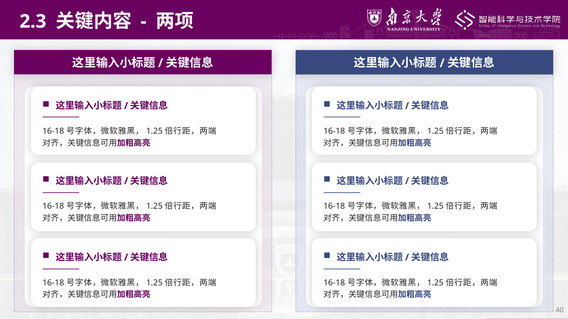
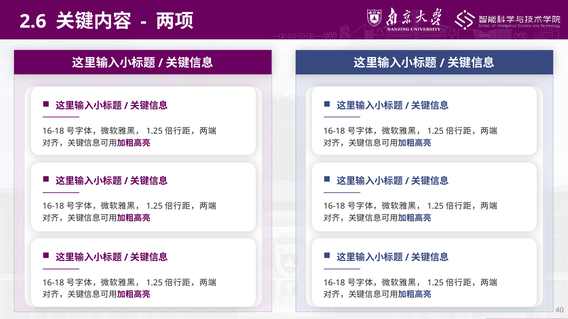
2.3: 2.3 -> 2.6 (33, 21)
